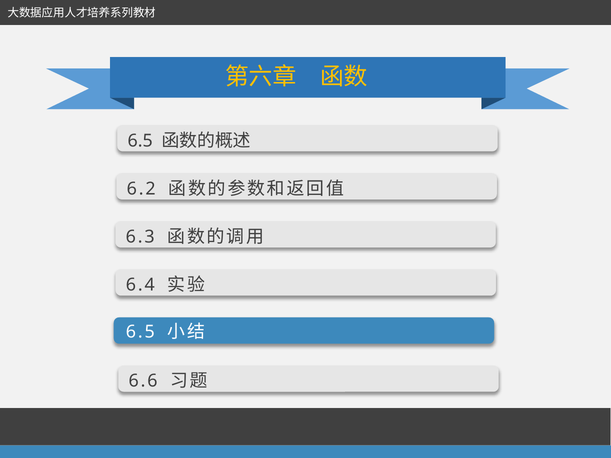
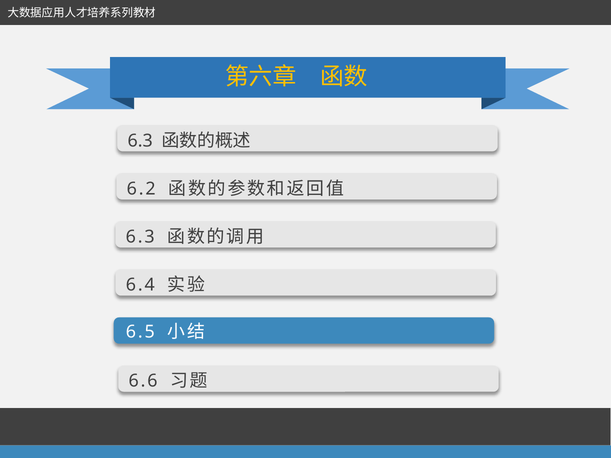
6.5: 6.5 -> 6.3 (140, 141)
